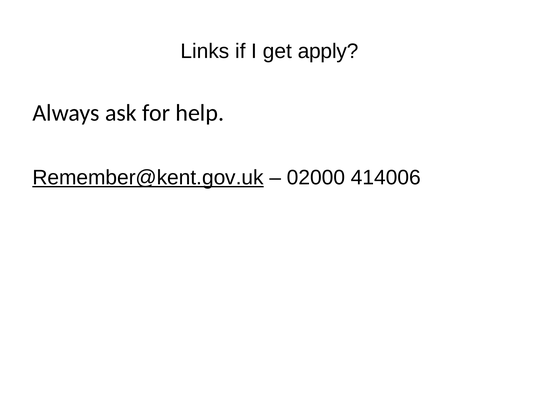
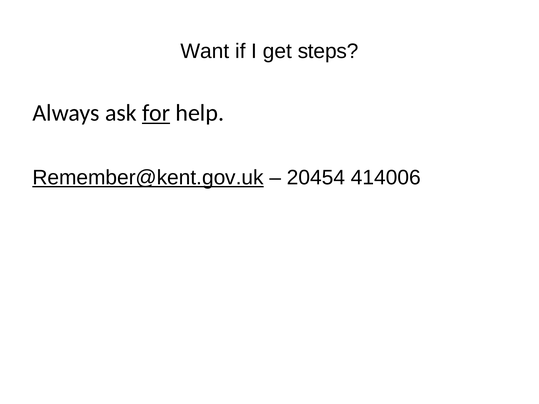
Links: Links -> Want (205, 51)
apply: apply -> steps (328, 51)
for underline: none -> present (156, 113)
02000: 02000 -> 20454 (316, 178)
